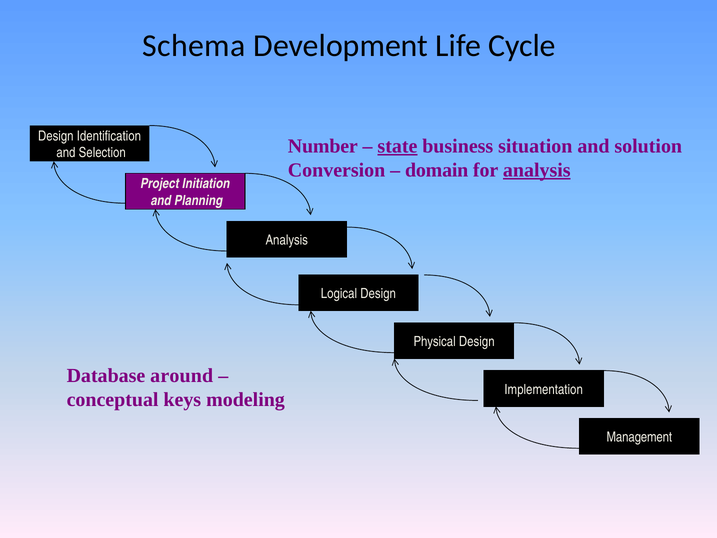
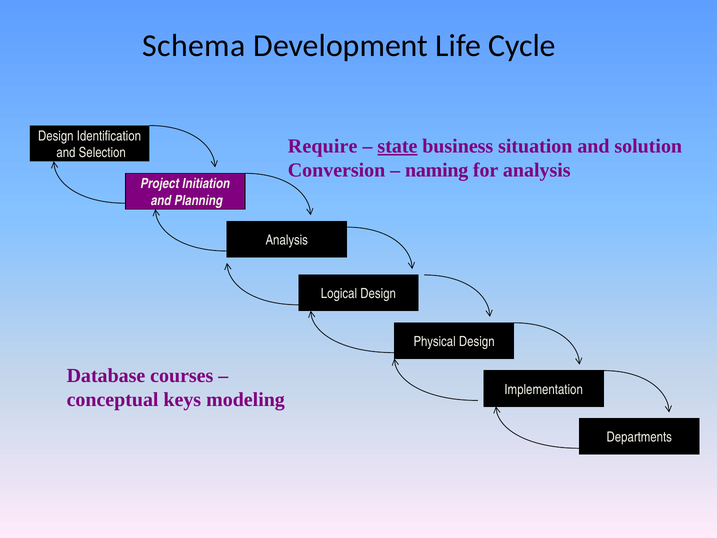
Number: Number -> Require (323, 146)
domain: domain -> naming (437, 170)
analysis underline: present -> none (537, 170)
around: around -> courses (182, 375)
Management: Management -> Departments (639, 437)
